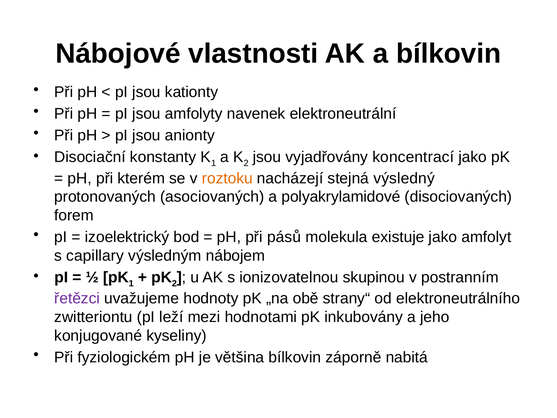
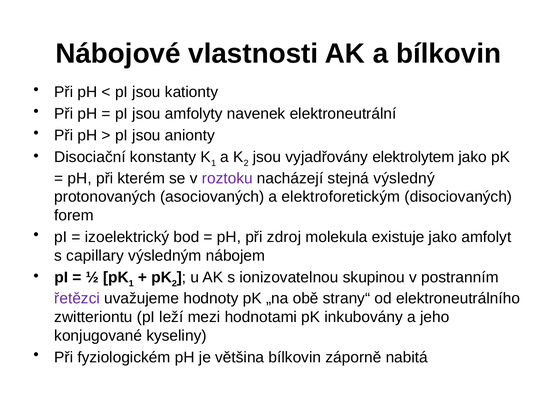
koncentrací: koncentrací -> elektrolytem (413, 157)
roztoku colour: orange -> purple (227, 178)
polyakrylamidové: polyakrylamidové -> elektroforetickým (341, 197)
pásů: pásů -> zdroj (284, 237)
